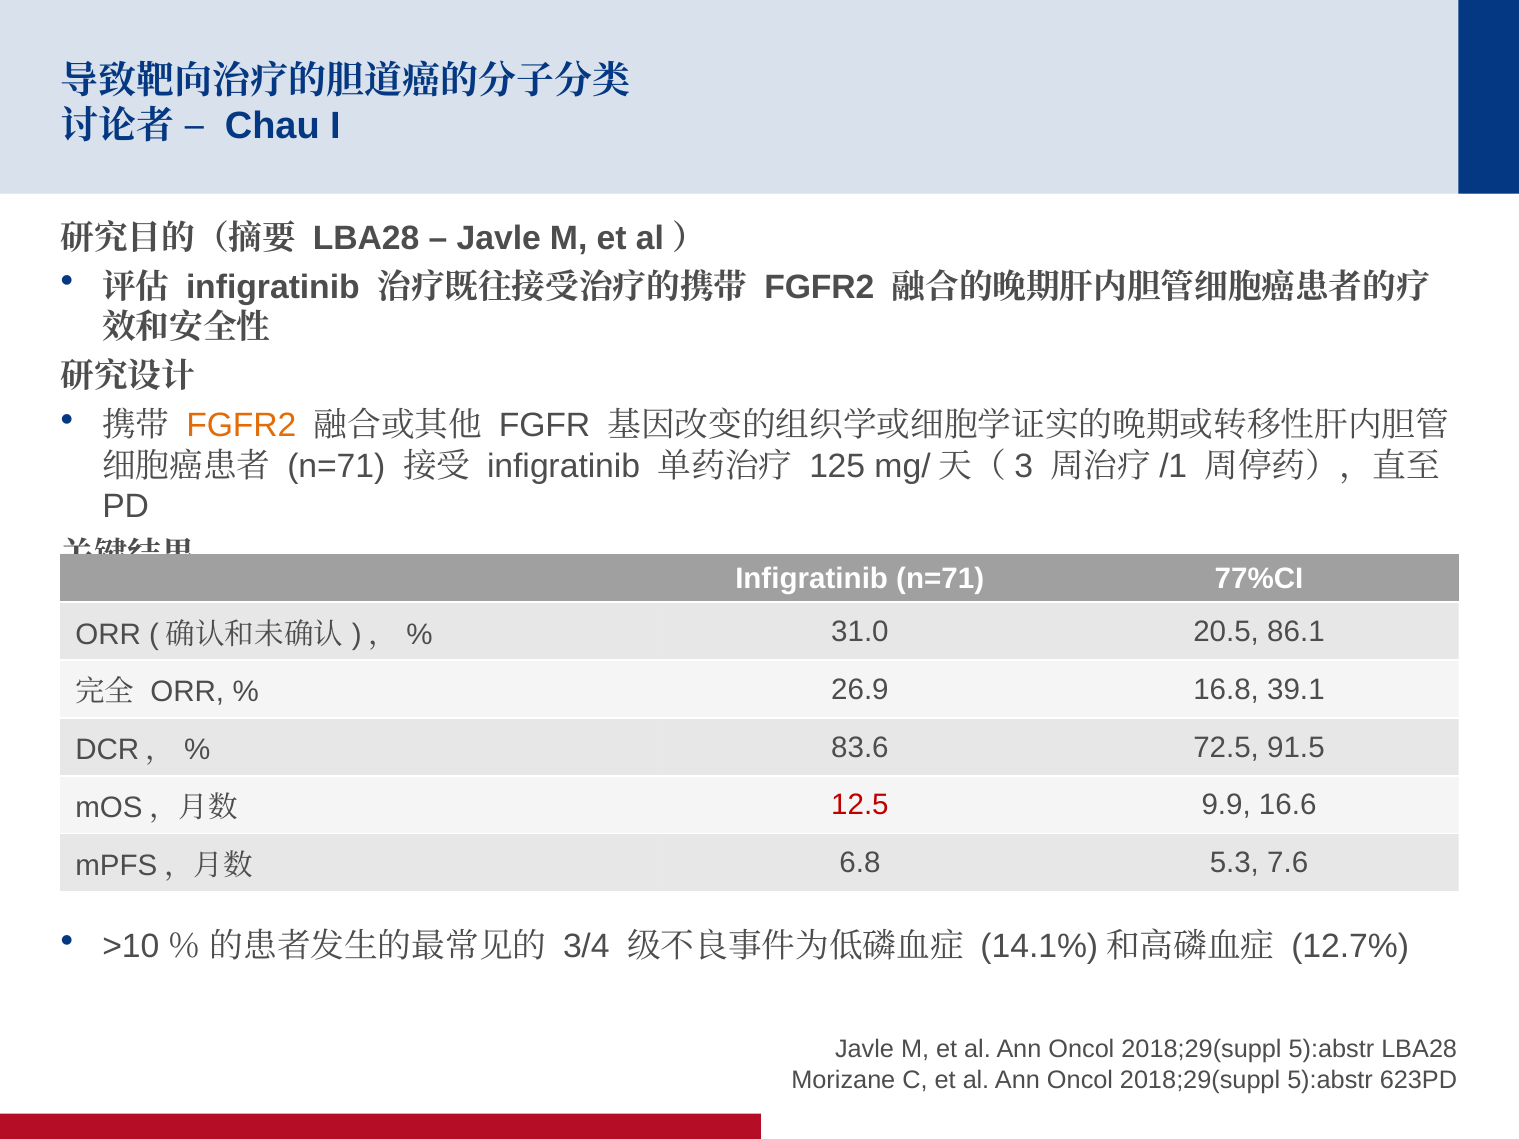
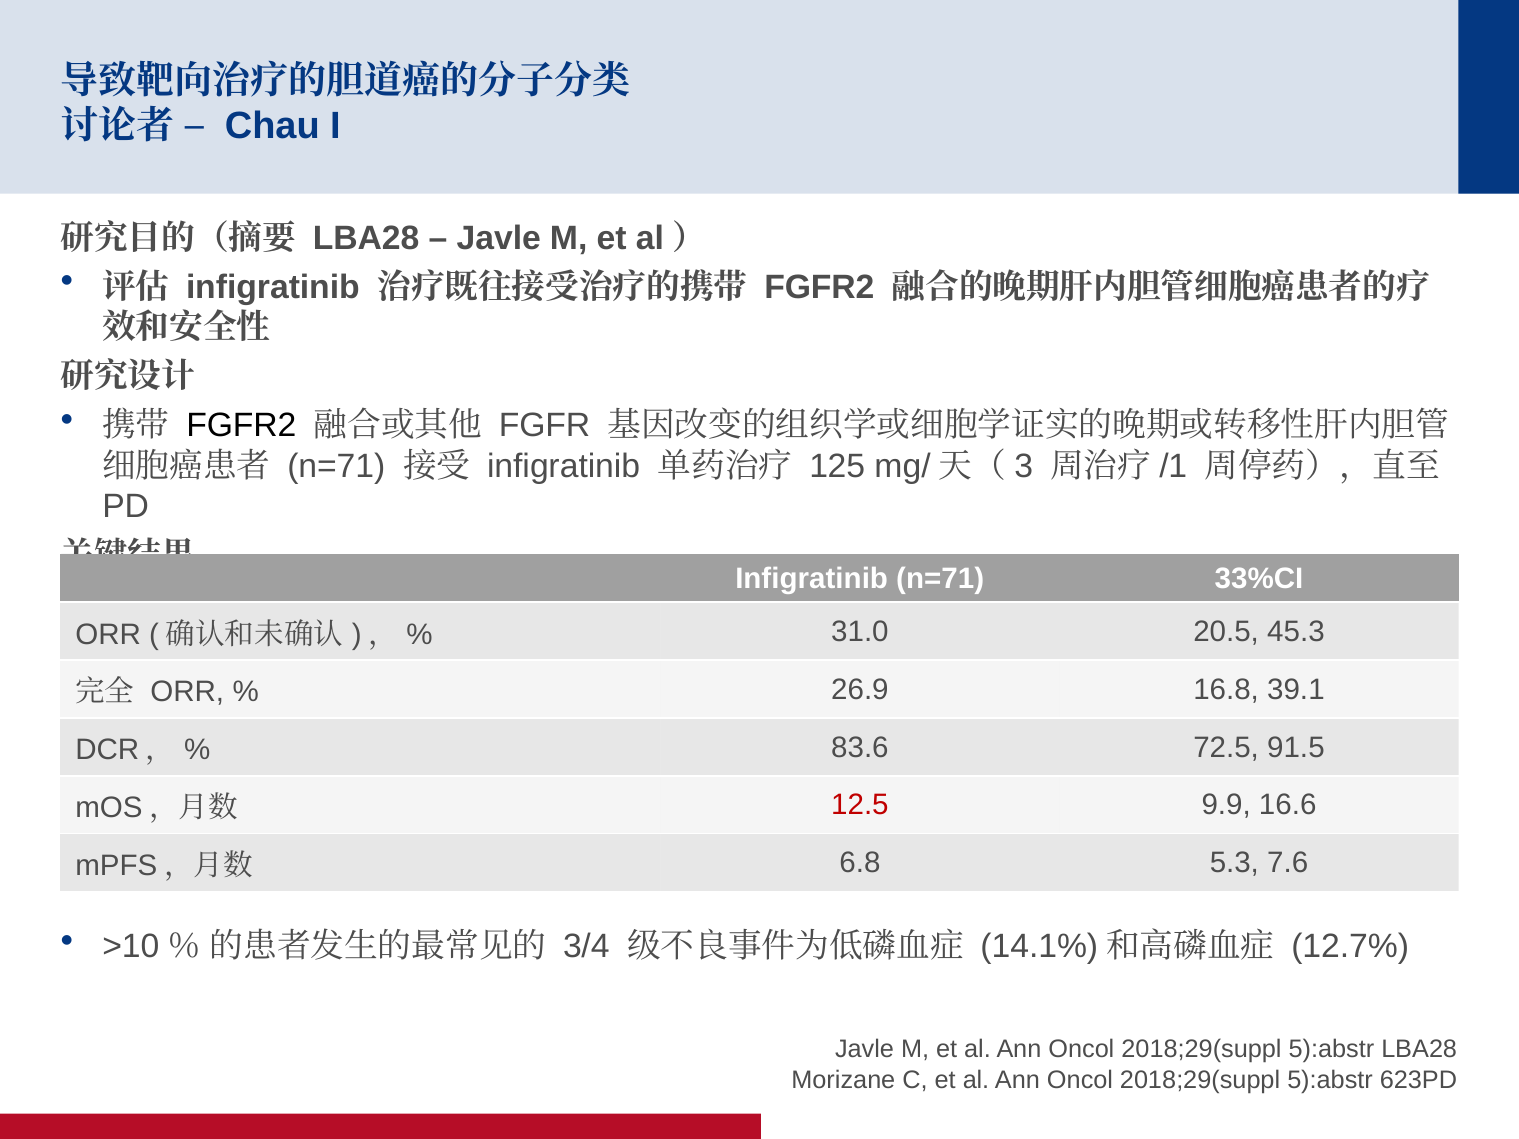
FGFR2 colour: orange -> black (241, 426)
77%CI: 77%CI -> 33%CI (1259, 579)
86.1: 86.1 -> 45.3 (1296, 632)
